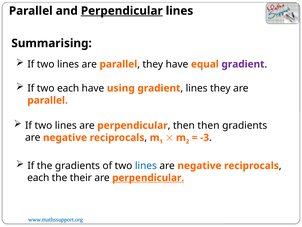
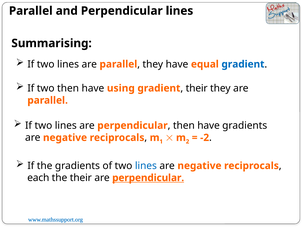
Perpendicular underline: present -> none (122, 11)
gradient colour: purple -> blue (243, 64)
two each: each -> then (68, 88)
lines: lines -> their (197, 88)
then: then -> have (209, 125)
-3: -3 -> -2 (205, 137)
